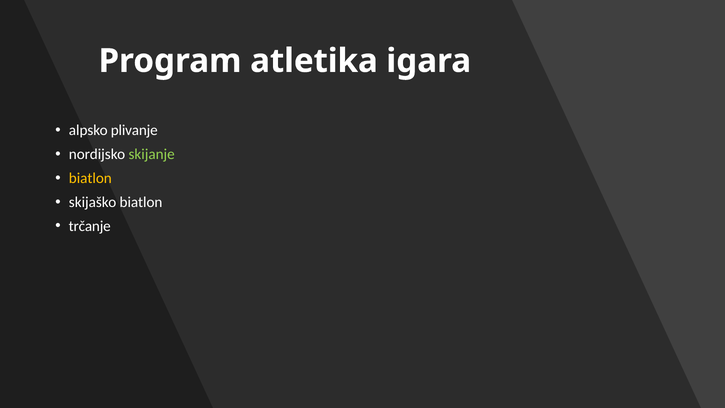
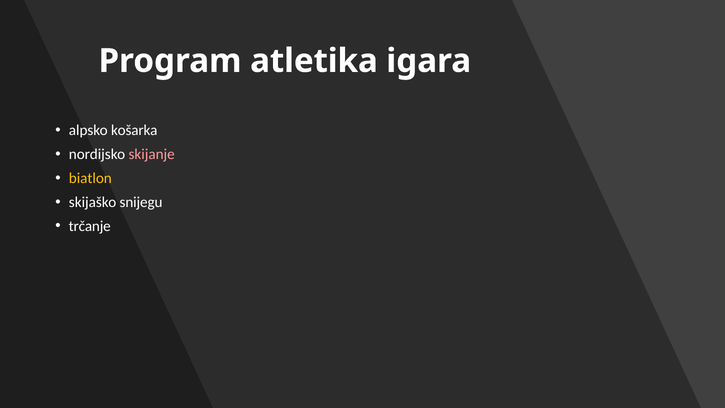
plivanje: plivanje -> košarka (134, 130)
skijanje colour: light green -> pink (152, 154)
skijaško biatlon: biatlon -> snijegu (141, 202)
